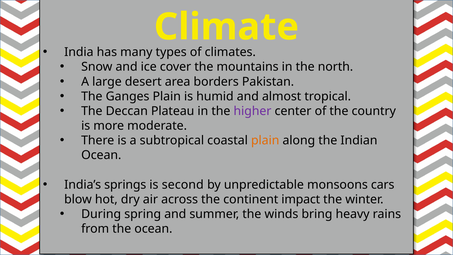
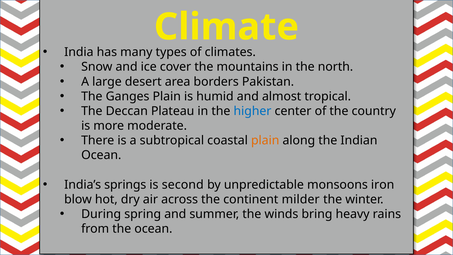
higher colour: purple -> blue (253, 111)
cars: cars -> iron (383, 185)
impact: impact -> milder (301, 199)
